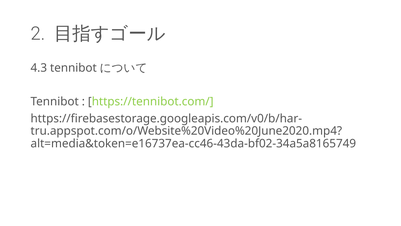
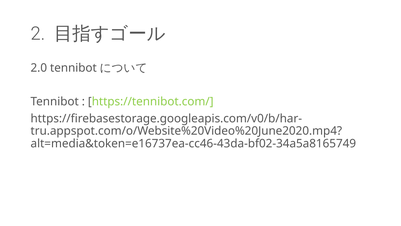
4.3: 4.3 -> 2.0 (39, 68)
